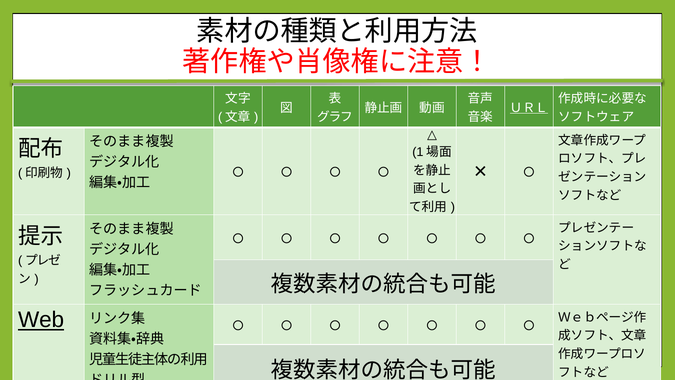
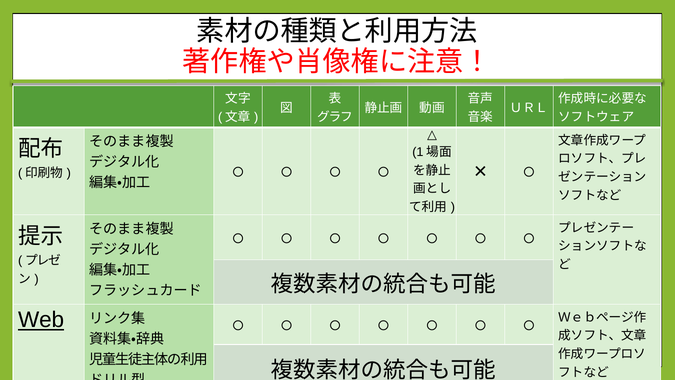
ＵＲＬ underline: present -> none (529, 108)
